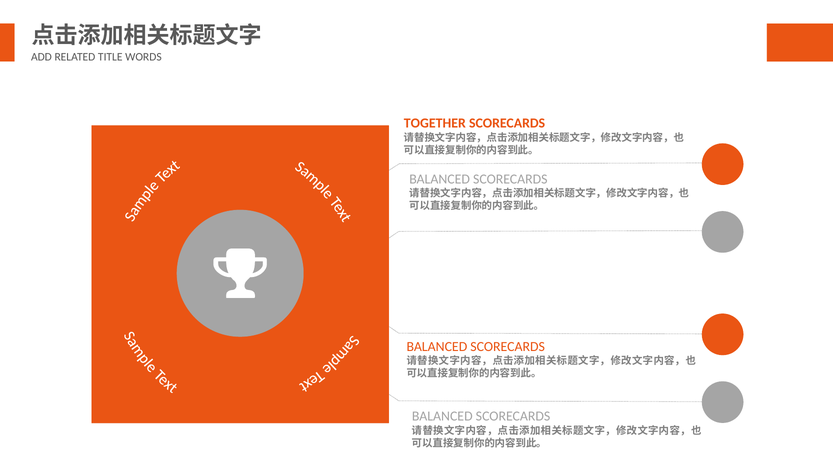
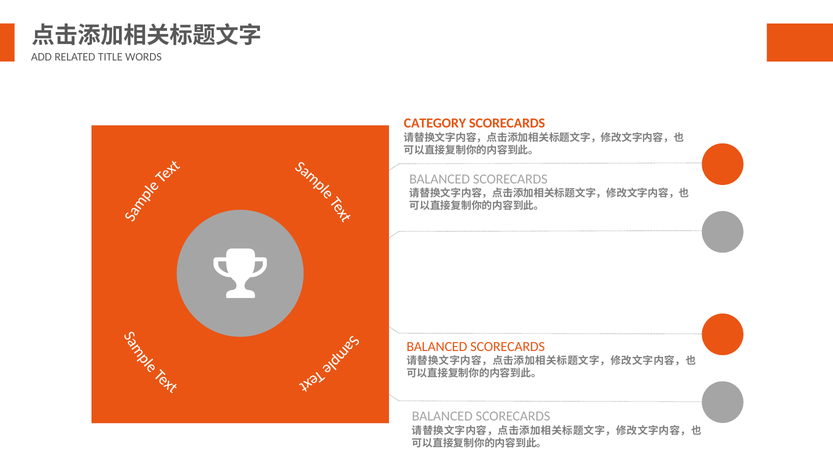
TOGETHER: TOGETHER -> CATEGORY (435, 123)
